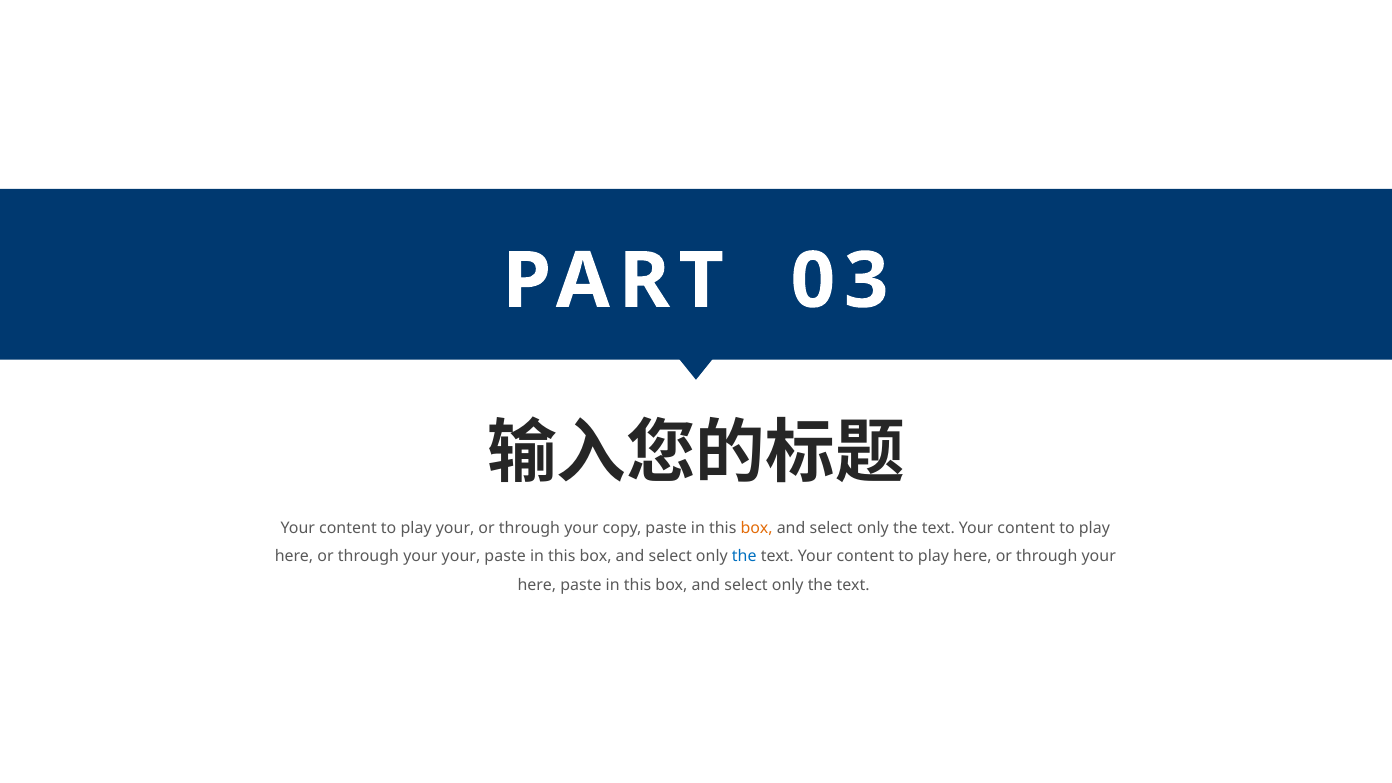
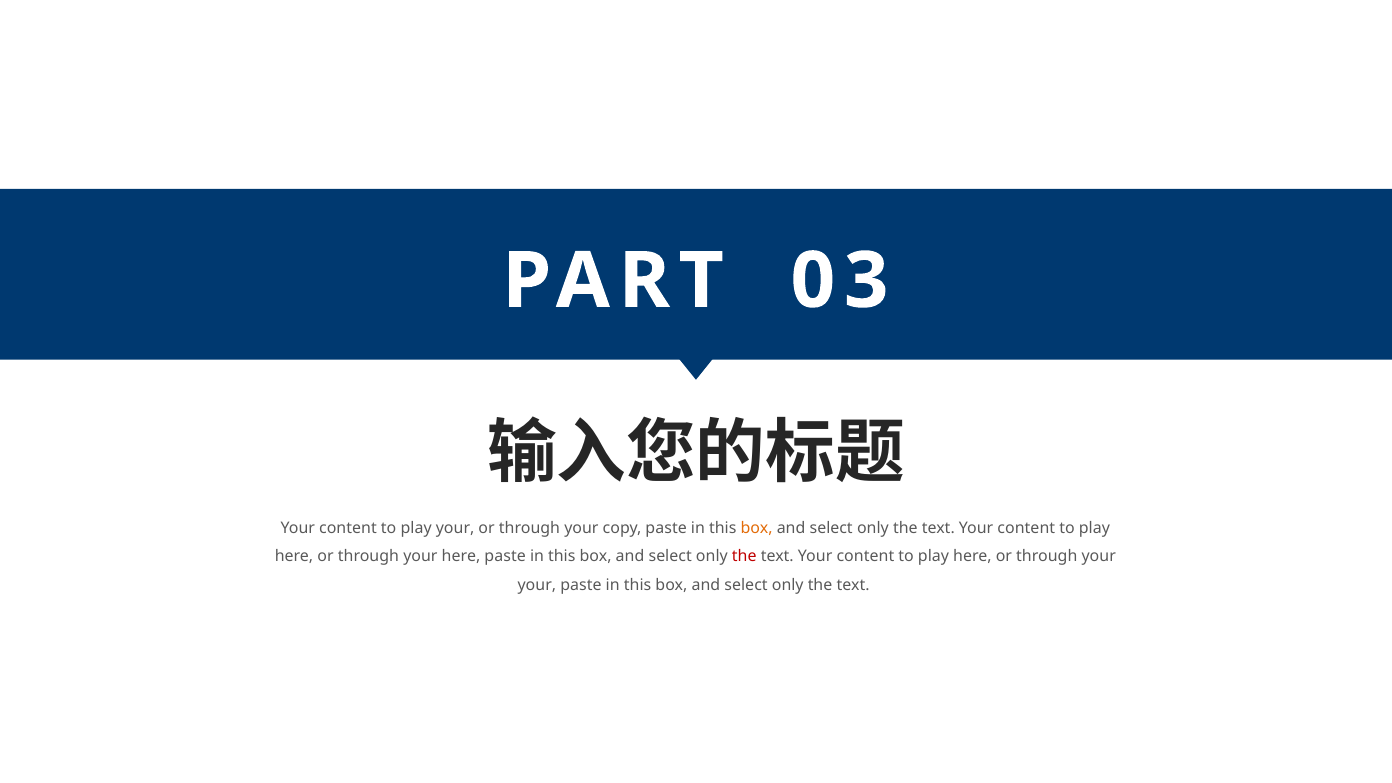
your your: your -> here (461, 557)
the colour: blue -> red (744, 557)
here: here -> your (537, 585)
